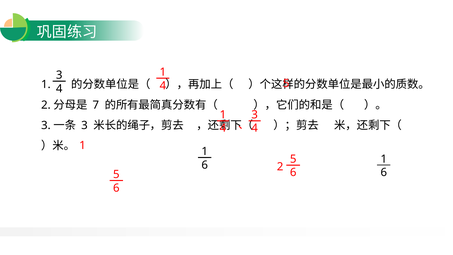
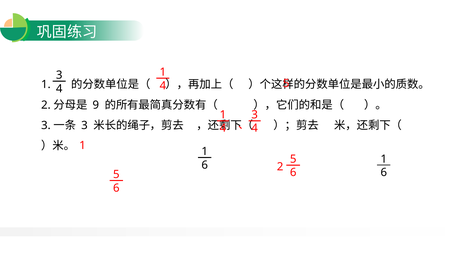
7: 7 -> 9 (96, 105)
